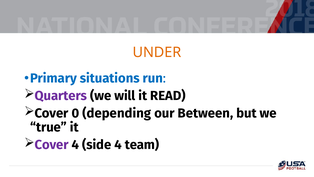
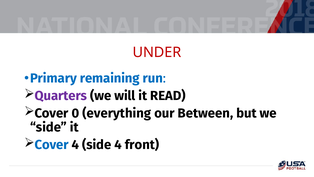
UNDER colour: orange -> red (157, 52)
situations: situations -> remaining (110, 78)
depending: depending -> everything (117, 113)
true: true -> side (48, 127)
Cover colour: purple -> blue (52, 144)
team: team -> front (142, 144)
